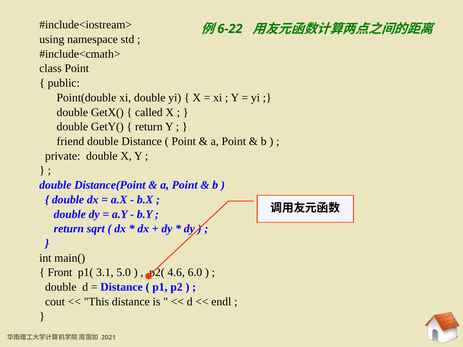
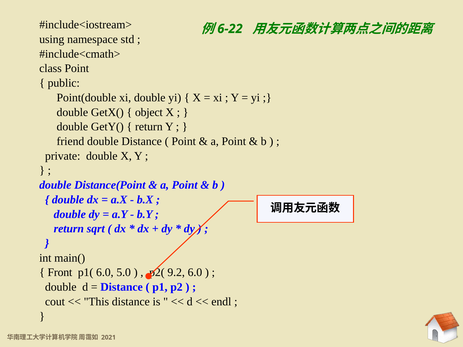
called: called -> object (149, 112)
p1( 3.1: 3.1 -> 6.0 (105, 273)
4.6: 4.6 -> 9.2 (176, 273)
